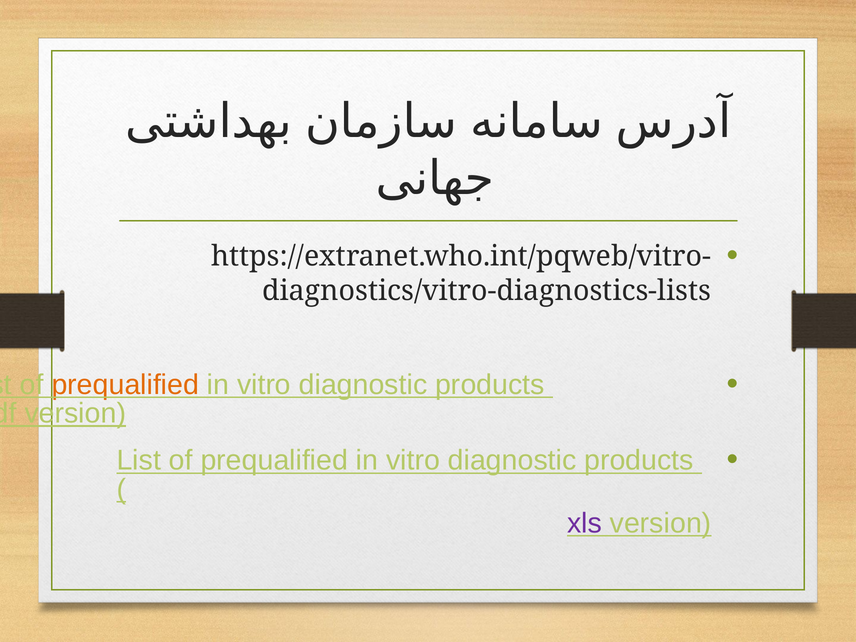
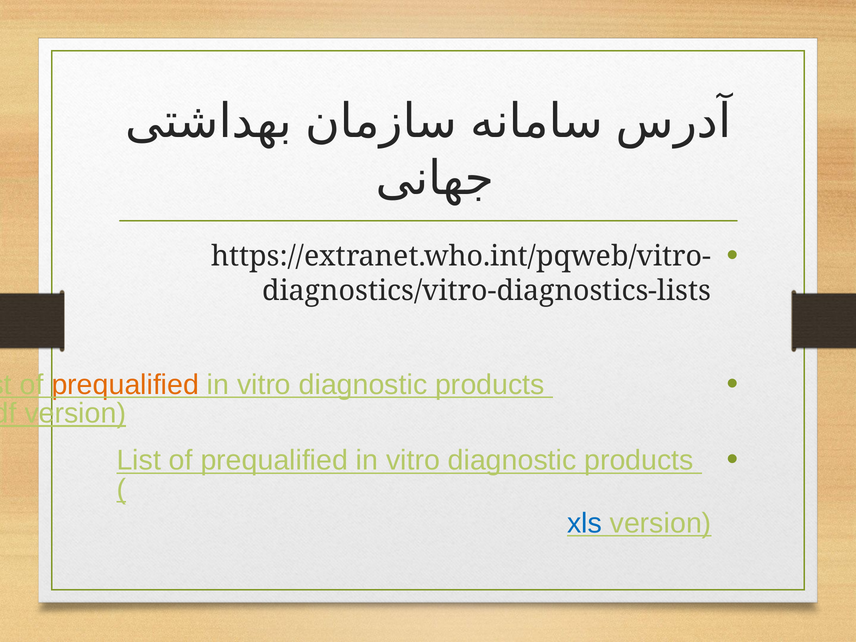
xls colour: purple -> blue (585, 523)
